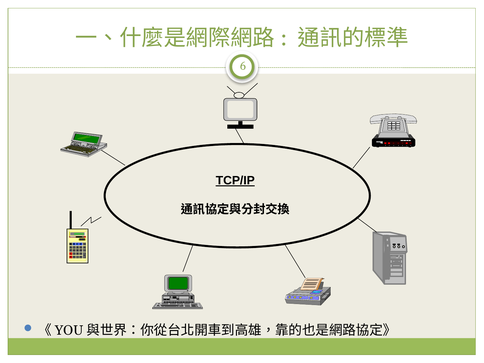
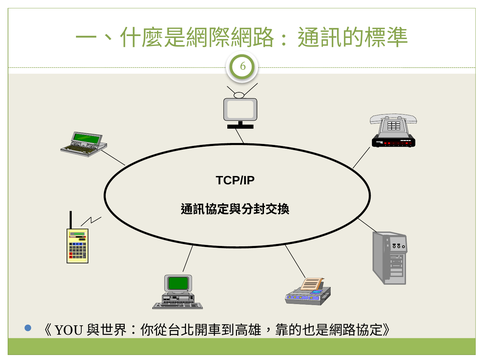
TCP/IP underline: present -> none (235, 181)
